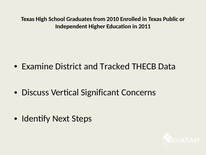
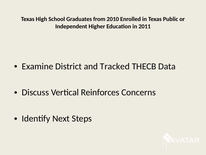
Significant: Significant -> Reinforces (100, 92)
